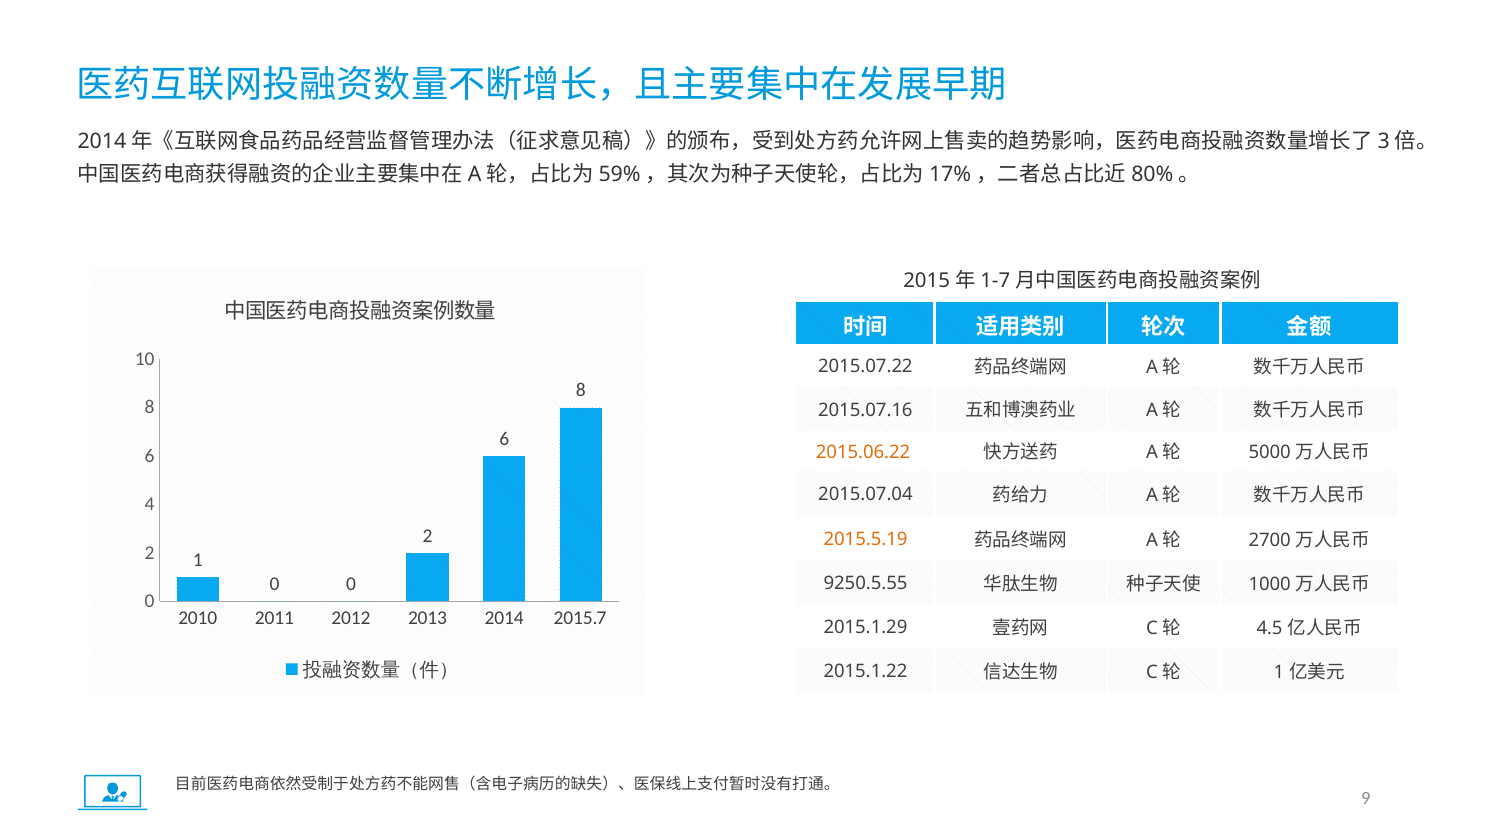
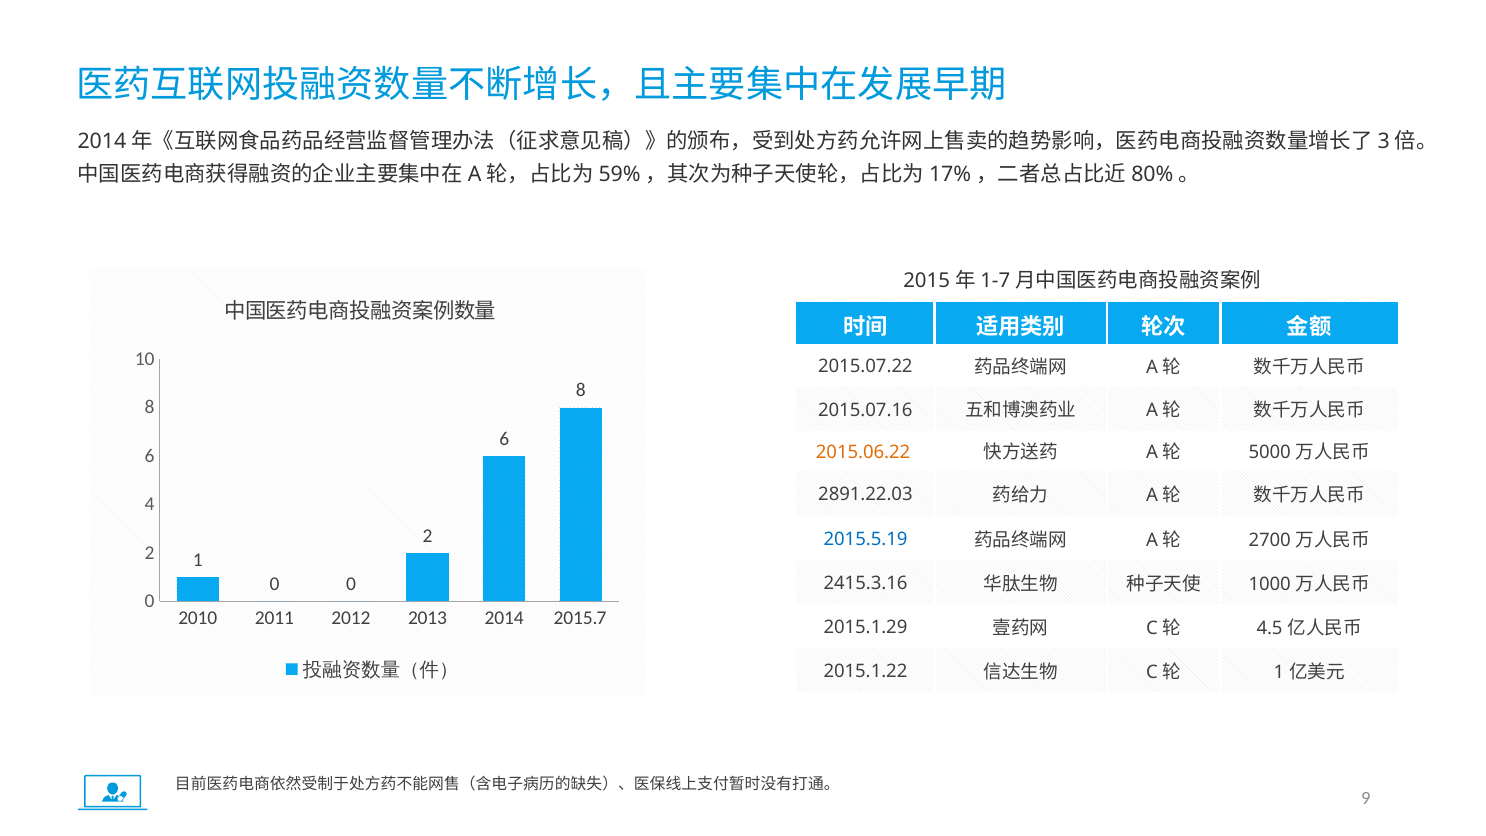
2015.07.04: 2015.07.04 -> 2891.22.03 (865, 495)
2015.5.19 colour: orange -> blue (866, 540)
9250.5.55: 9250.5.55 -> 2415.3.16 (866, 583)
